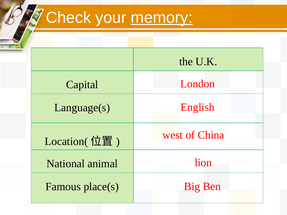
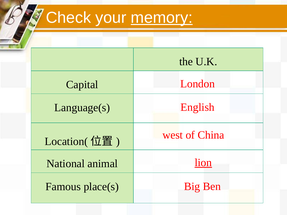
lion underline: none -> present (203, 163)
